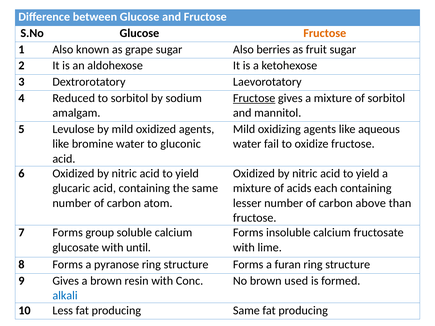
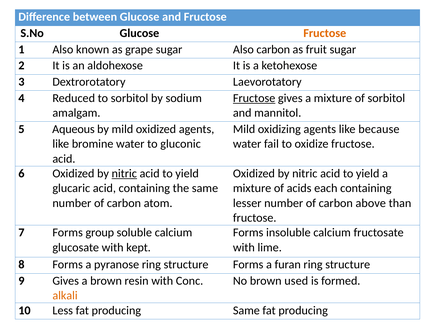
Also berries: berries -> carbon (273, 49)
Levulose: Levulose -> Aqueous (73, 129)
aqueous: aqueous -> because (379, 129)
nitric underline: none -> present (124, 174)
until: until -> kept (139, 248)
alkali colour: blue -> orange (65, 296)
